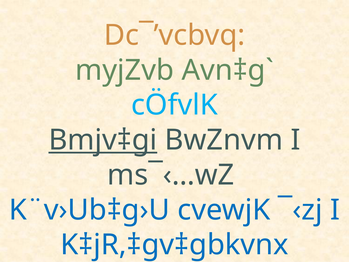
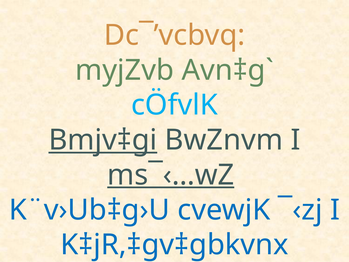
ms¯‹…wZ underline: none -> present (171, 175)
